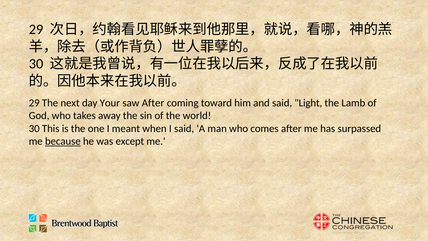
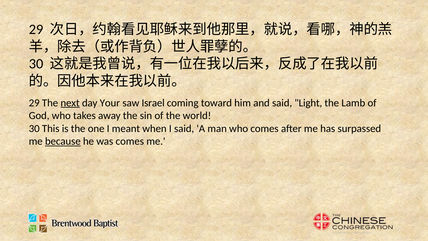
next underline: none -> present (70, 103)
saw After: After -> Israel (153, 103)
was except: except -> comes (130, 141)
